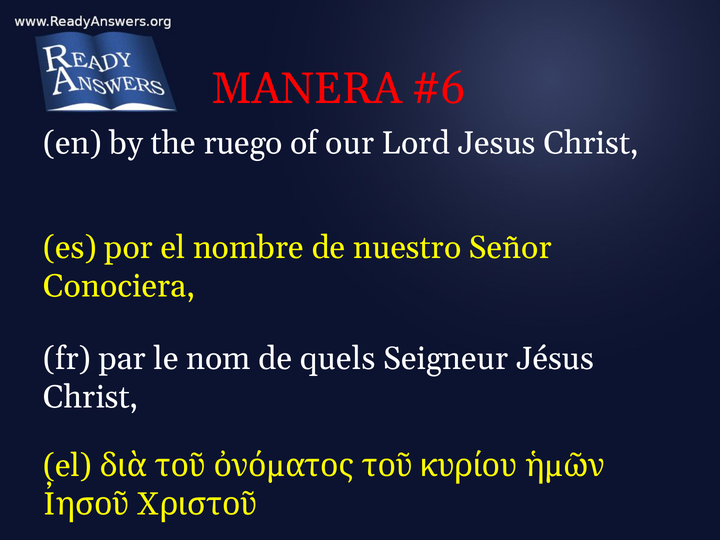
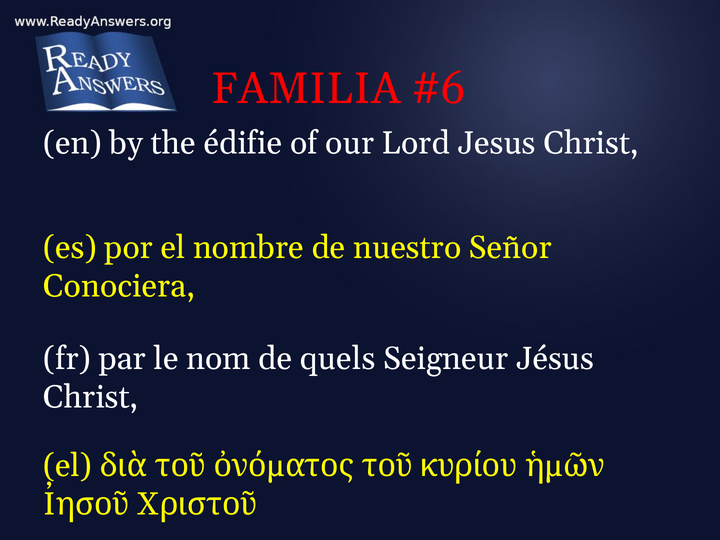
MANERA: MANERA -> FAMILIA (306, 89)
ruego: ruego -> édifie (243, 143)
